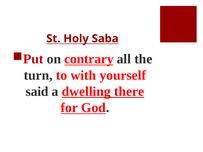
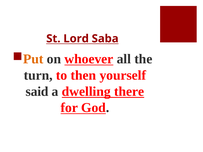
Holy: Holy -> Lord (76, 39)
Put colour: red -> orange (33, 59)
contrary: contrary -> whoever (89, 59)
with: with -> then (83, 75)
